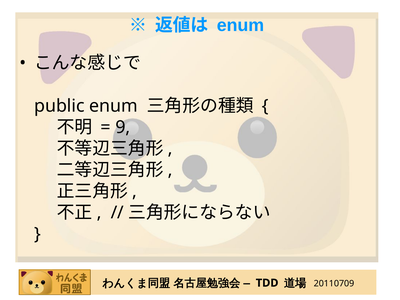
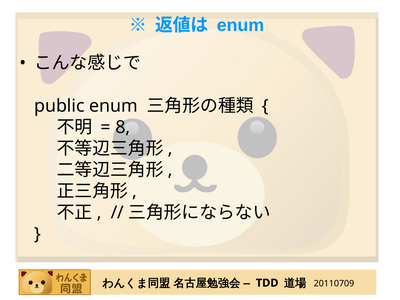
9: 9 -> 8 (123, 127)
